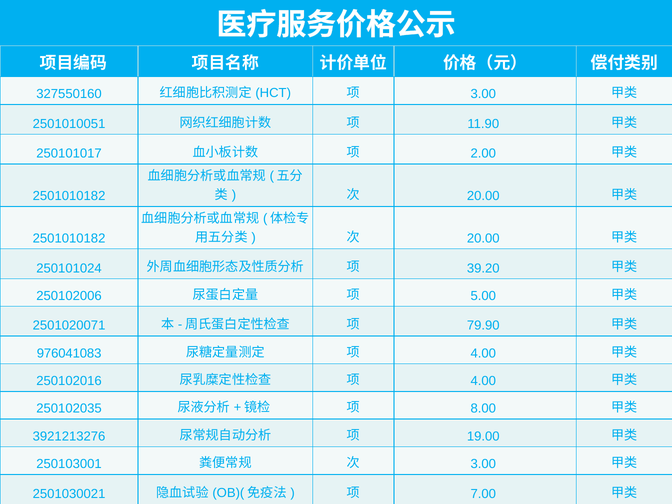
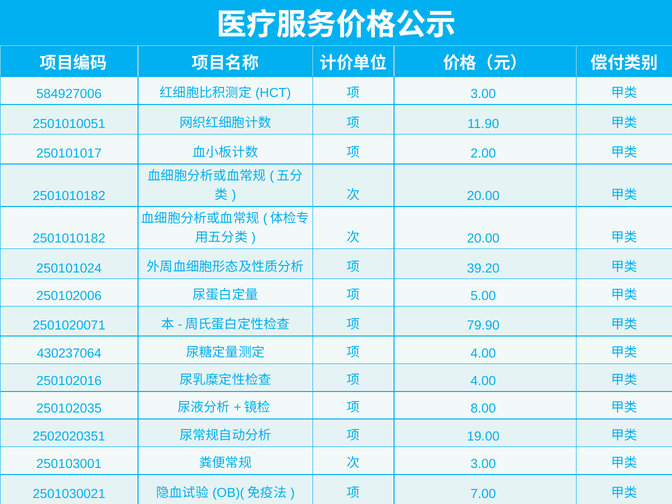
327550160: 327550160 -> 584927006 (69, 94)
976041083: 976041083 -> 430237064 (69, 353)
3921213276: 3921213276 -> 2502020351 (69, 436)
